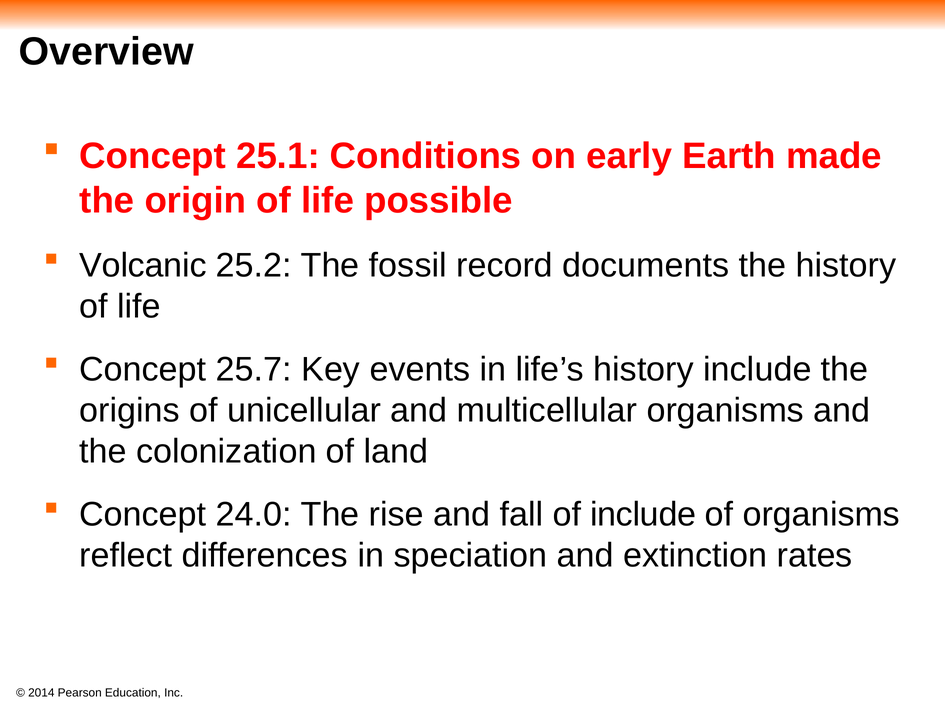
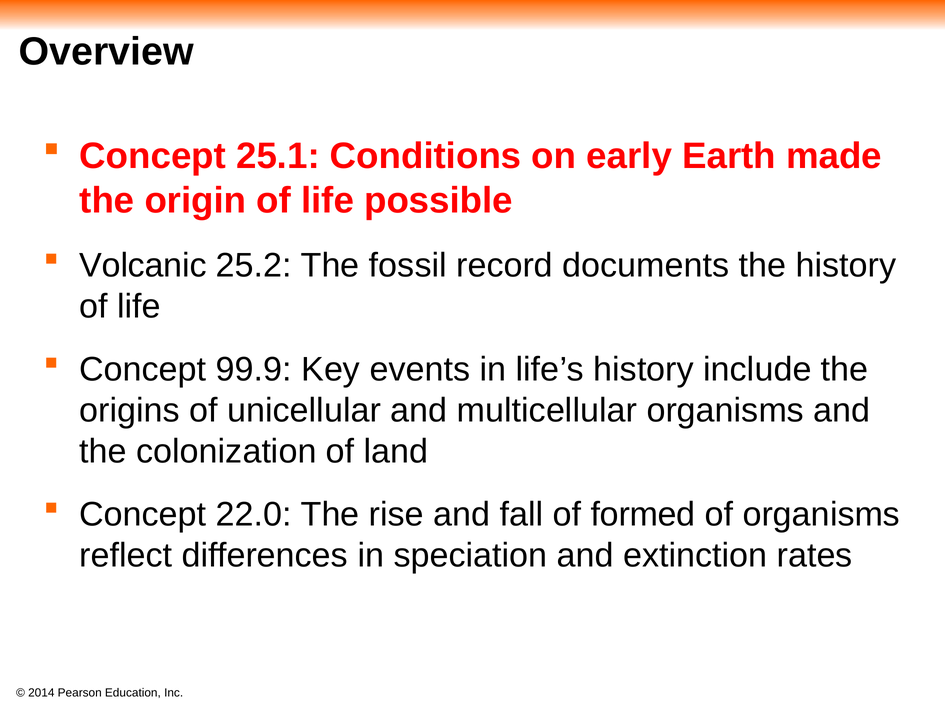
25.7: 25.7 -> 99.9 (254, 369)
24.0: 24.0 -> 22.0 (254, 514)
of include: include -> formed (643, 514)
